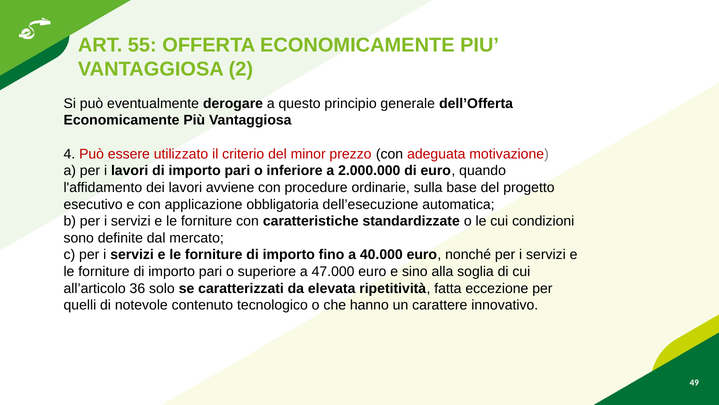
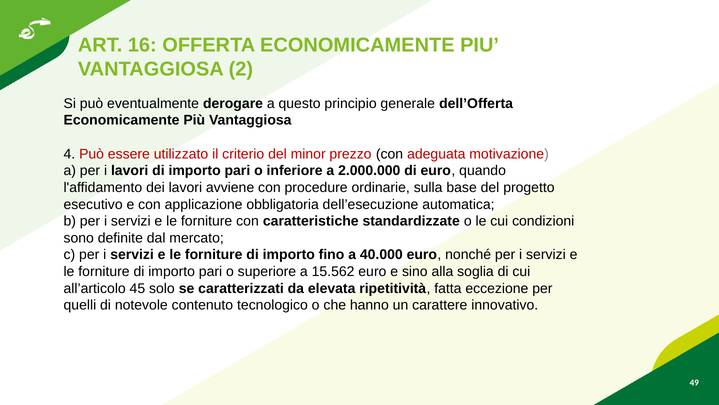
55: 55 -> 16 (142, 45)
47.000: 47.000 -> 15.562 (333, 271)
36: 36 -> 45 (137, 288)
